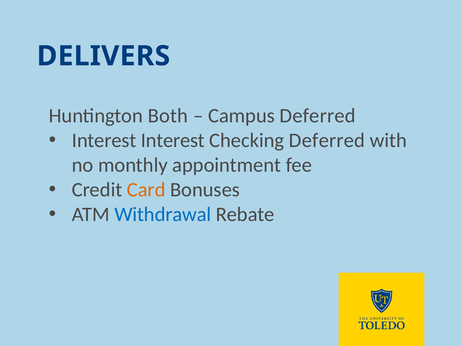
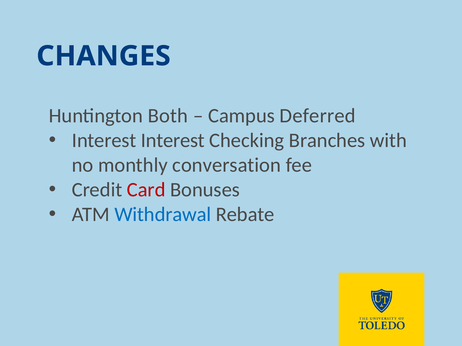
DELIVERS: DELIVERS -> CHANGES (104, 56)
Checking Deferred: Deferred -> Branches (327, 141)
appointment: appointment -> conversation (227, 165)
Card colour: orange -> red (146, 190)
